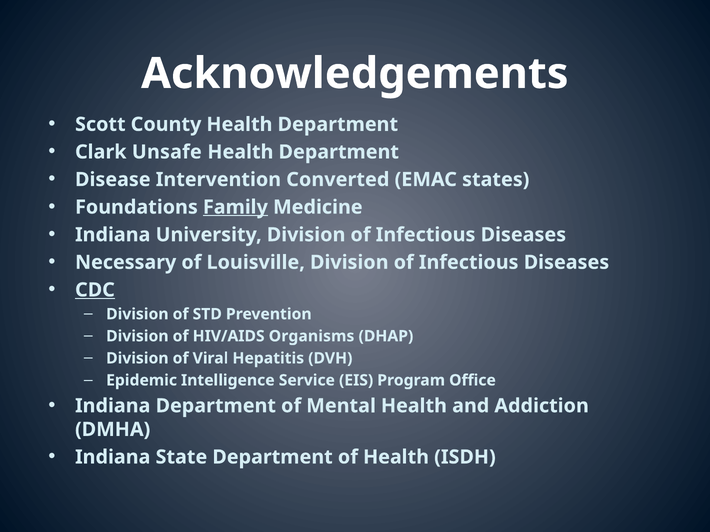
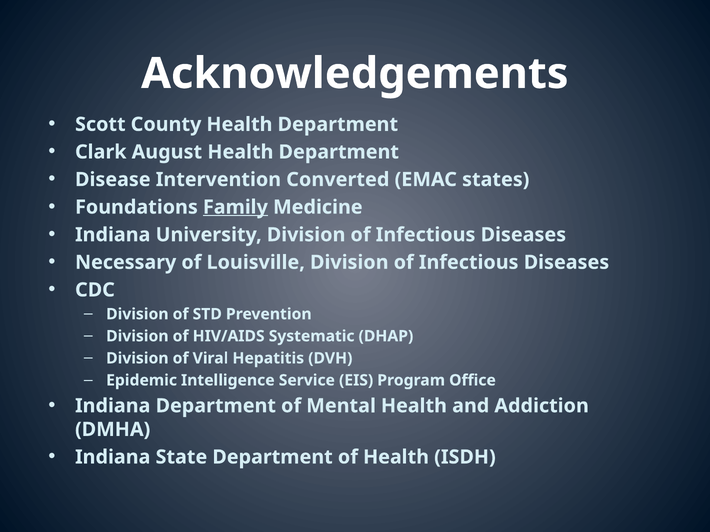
Unsafe: Unsafe -> August (167, 152)
CDC underline: present -> none (95, 290)
Organisms: Organisms -> Systematic (312, 336)
